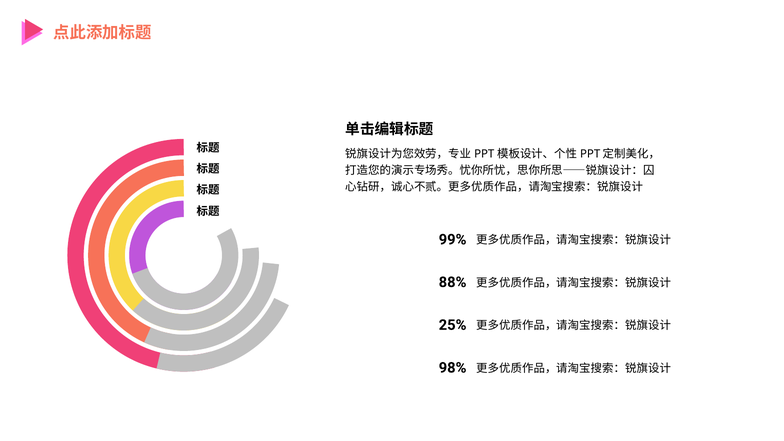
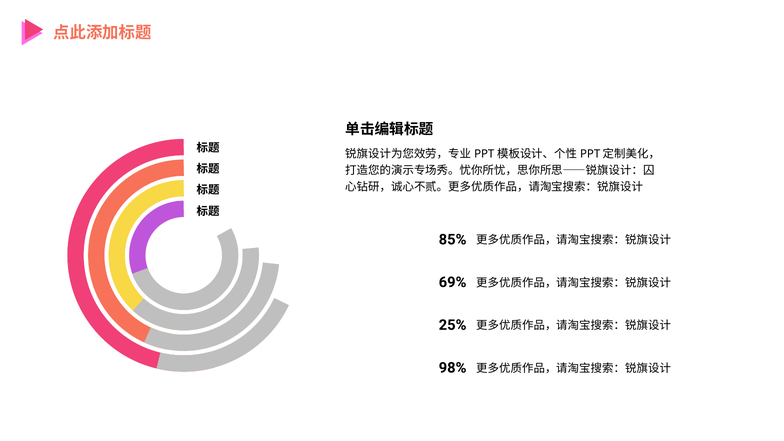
99%: 99% -> 85% (453, 240)
88%: 88% -> 69% (453, 282)
